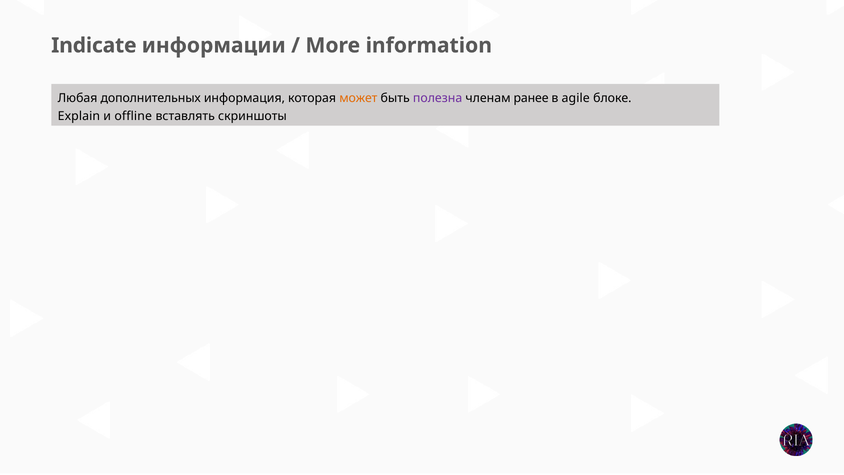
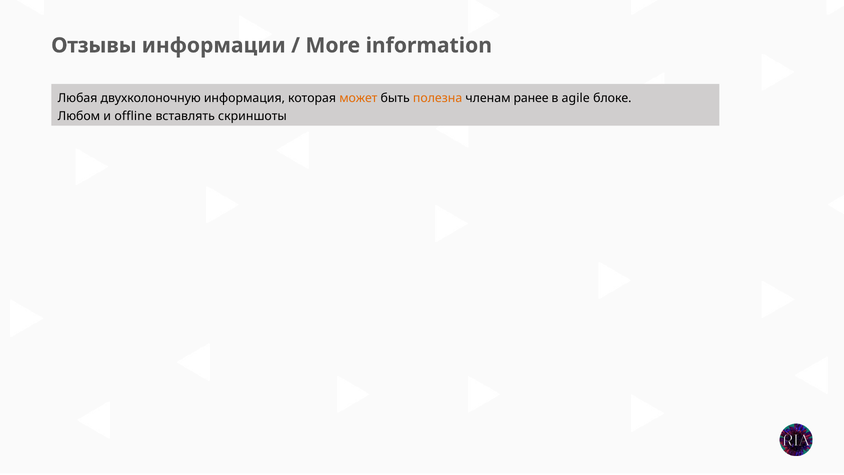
Indicate: Indicate -> Отзывы (94, 45)
дополнительных: дополнительных -> двухколоночную (151, 98)
полезна colour: purple -> orange (438, 98)
Explain: Explain -> Любом (79, 116)
